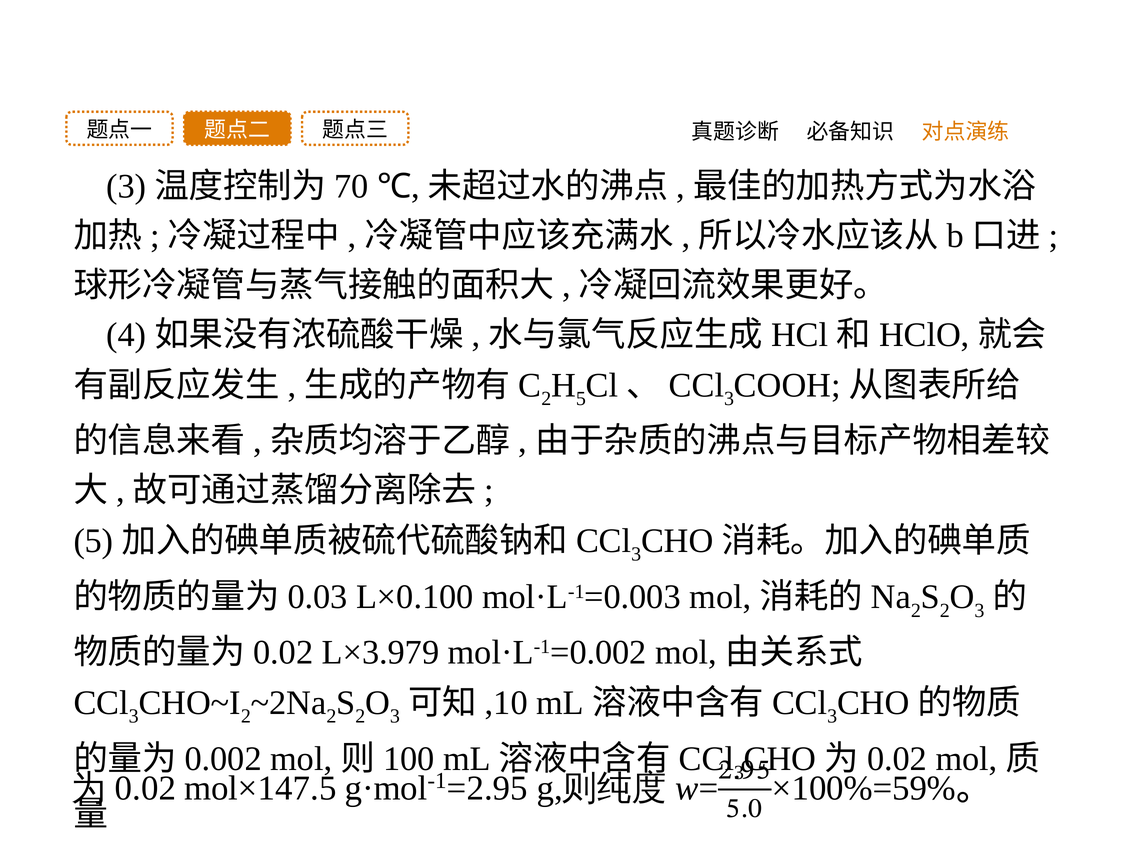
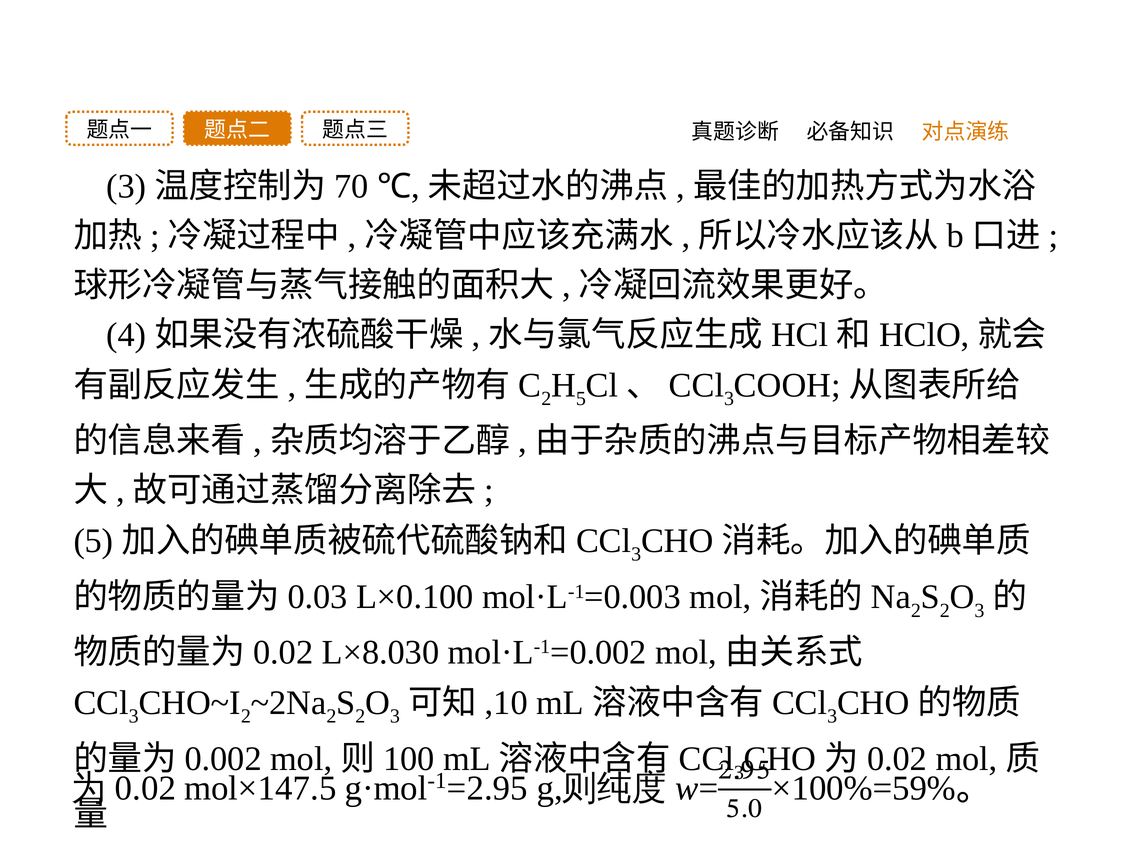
L×3.979: L×3.979 -> L×8.030 (381, 652)
